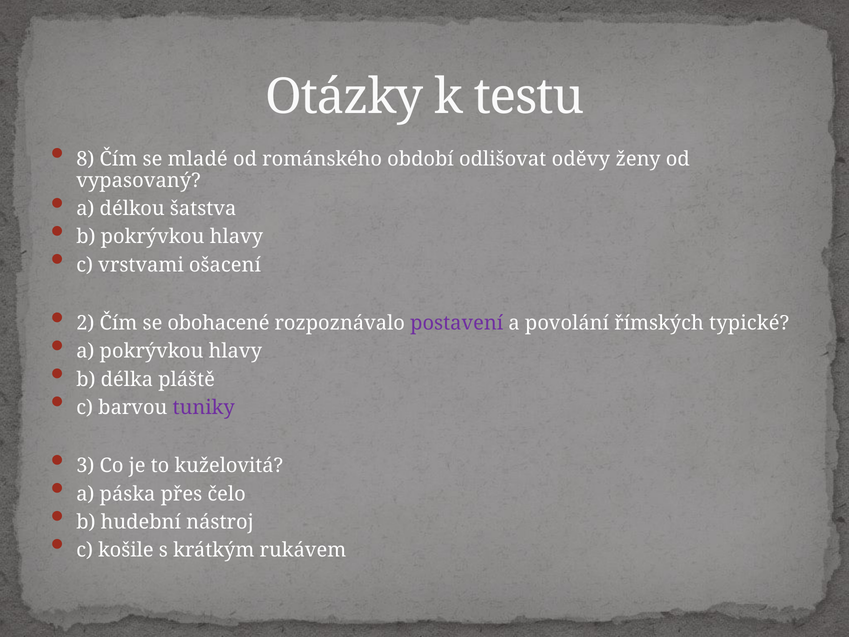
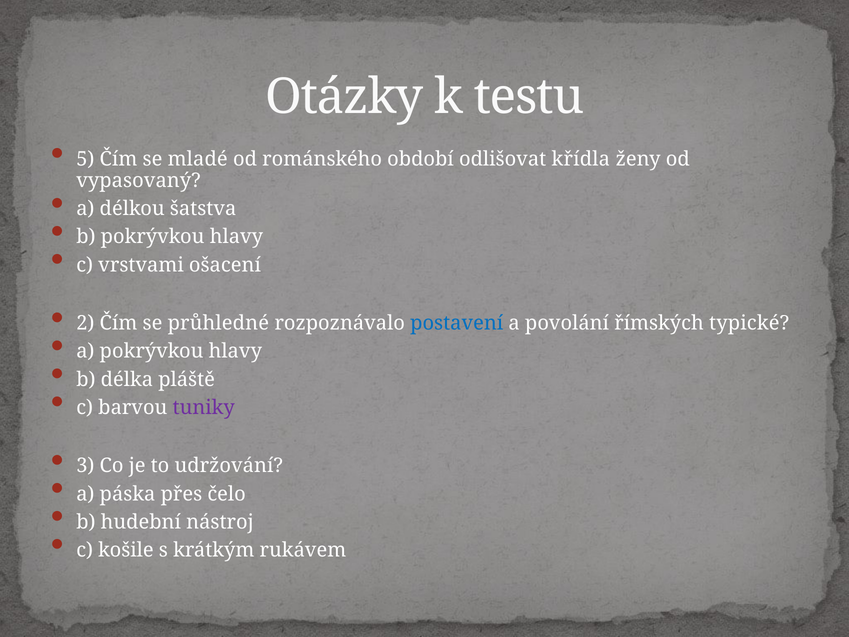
8: 8 -> 5 (85, 159)
oděvy: oděvy -> křídla (581, 159)
obohacené: obohacené -> průhledné (218, 323)
postavení colour: purple -> blue (457, 323)
kuželovitá: kuželovitá -> udržování (229, 466)
